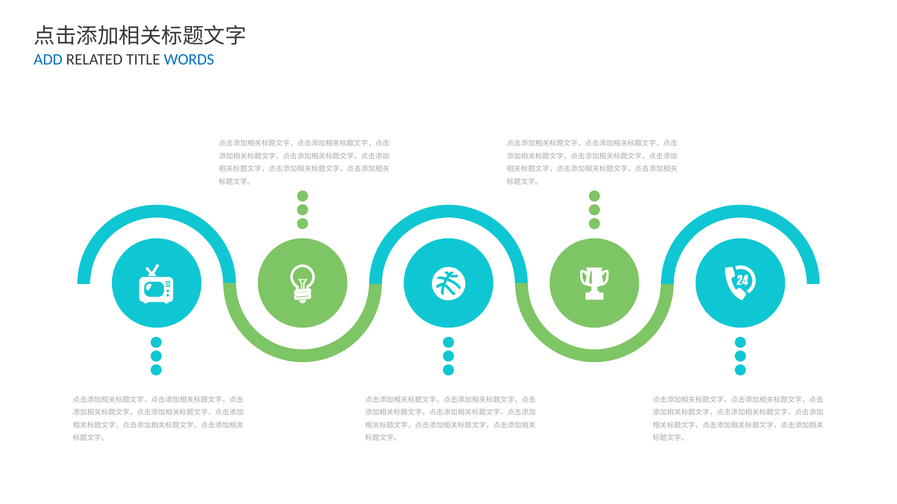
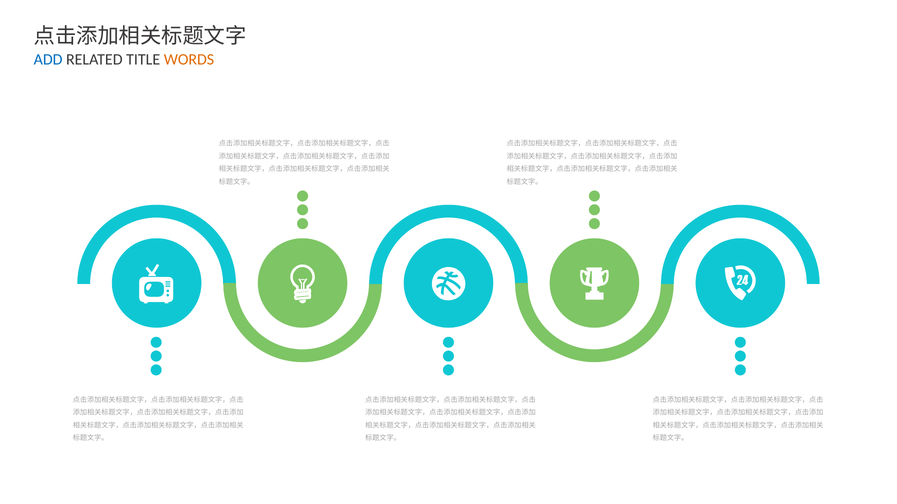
WORDS colour: blue -> orange (189, 60)
